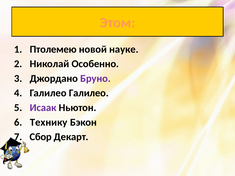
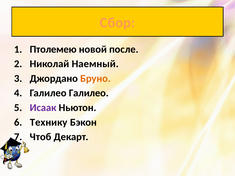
Этом: Этом -> Сбор (117, 23)
науке: науке -> после (124, 49)
Особенно: Особенно -> Наемный (95, 64)
Бруно colour: purple -> orange (95, 79)
Сбор: Сбор -> Чтоб (41, 137)
